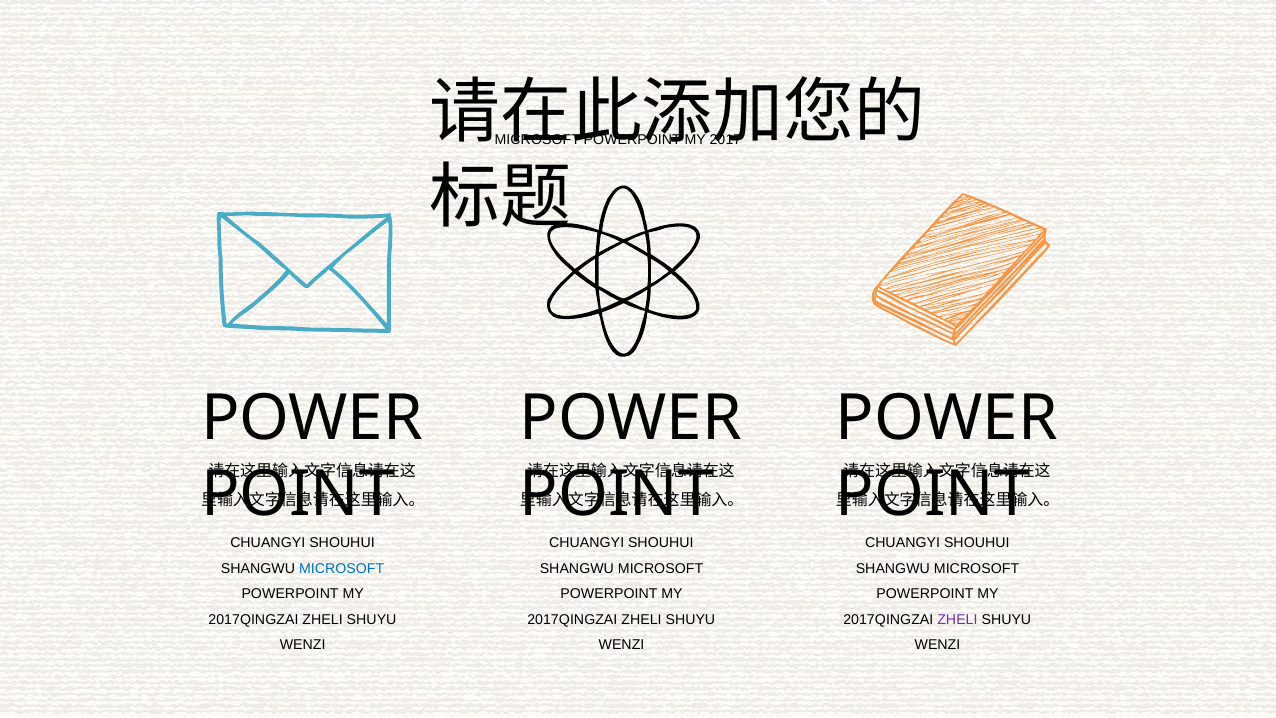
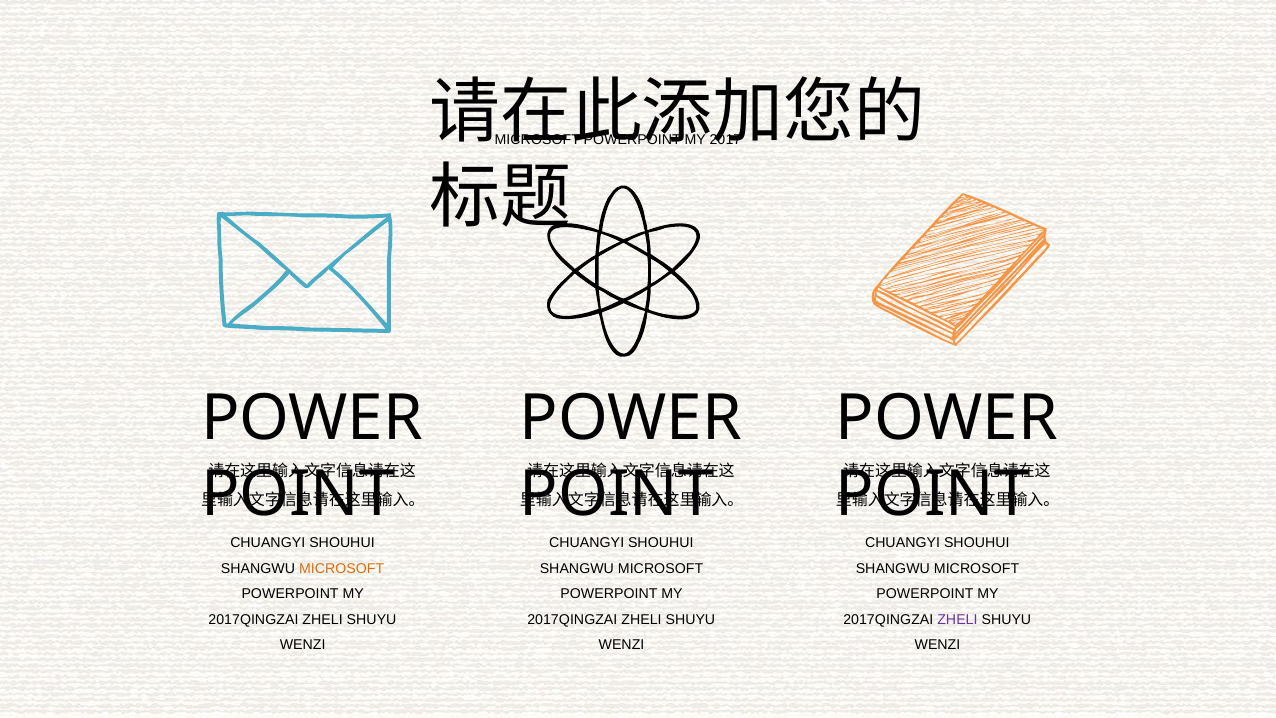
MICROSOFT colour: blue -> orange (342, 568)
